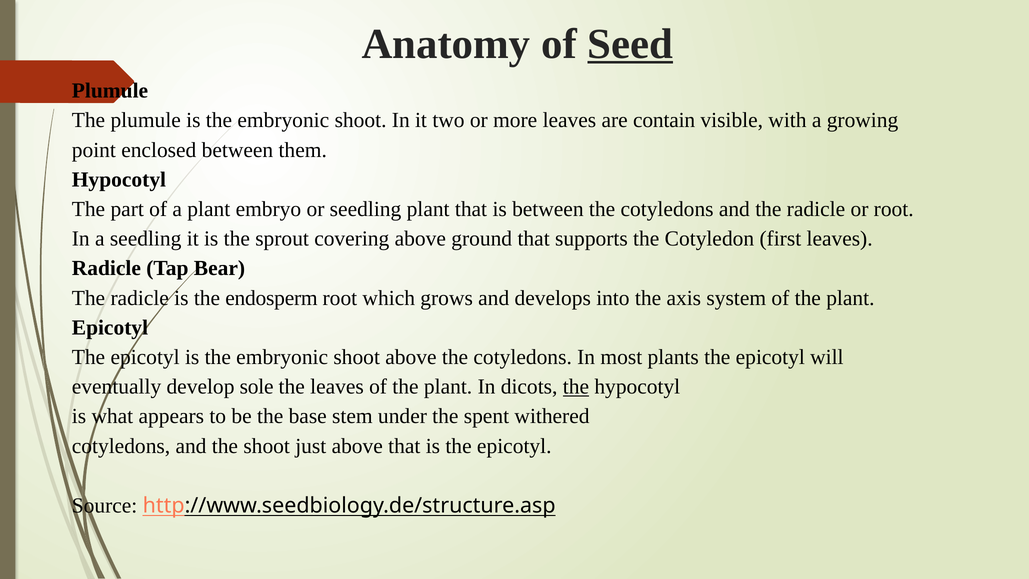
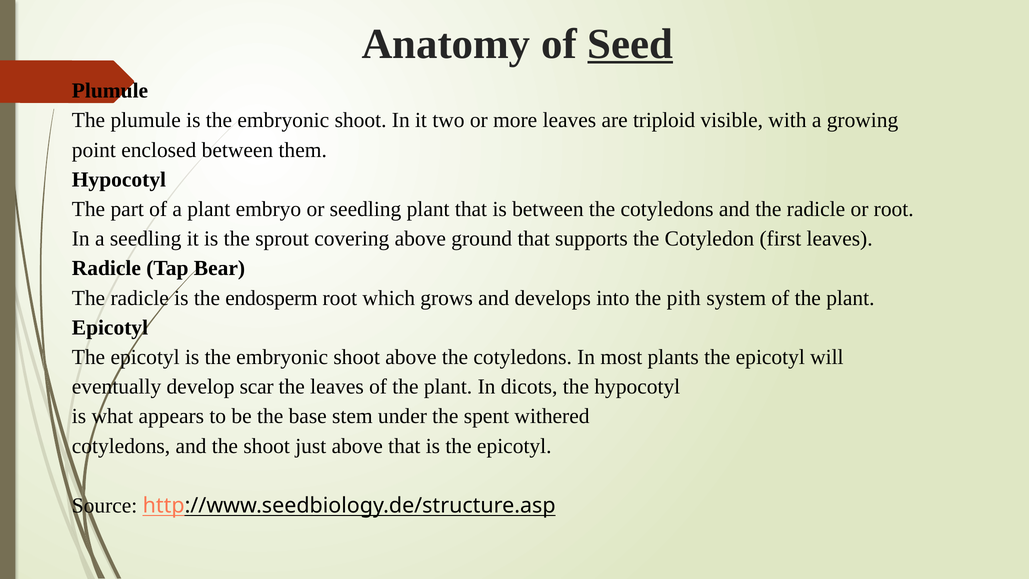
contain: contain -> triploid (664, 120)
axis: axis -> pith (684, 298)
sole: sole -> scar (257, 387)
the underline: present -> none (576, 387)
